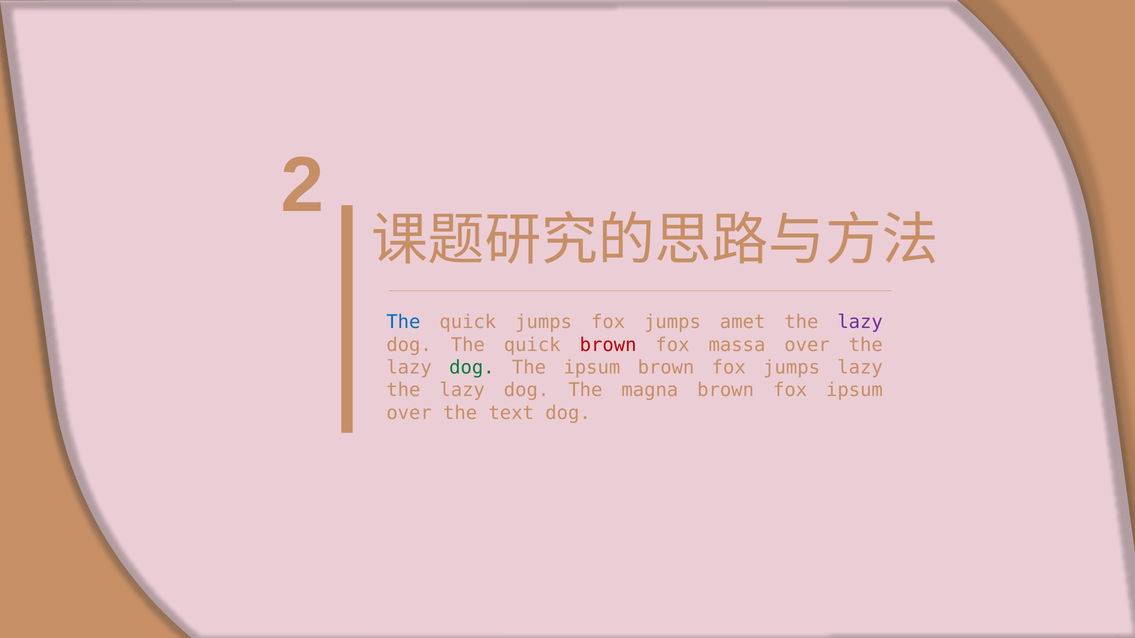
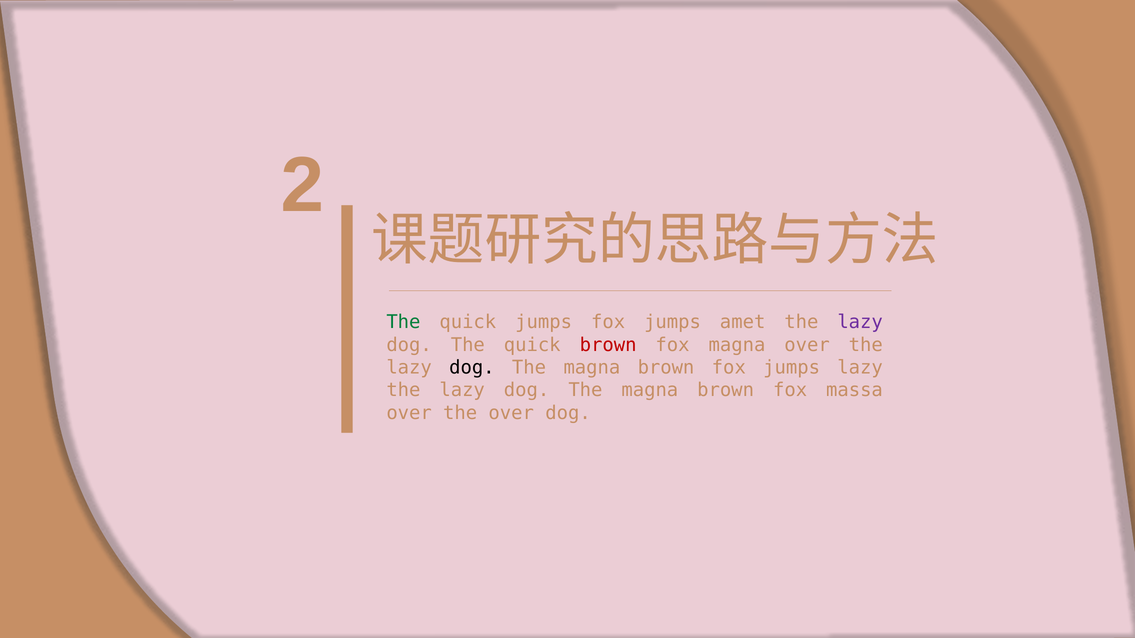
The colour: blue -> green (403, 322)
fox massa: massa -> magna (737, 345)
dog colour: green -> black (472, 368)
ipsum: ipsum -> magna (592, 368)
fox ipsum: ipsum -> massa (854, 390)
the text: text -> over (511, 413)
